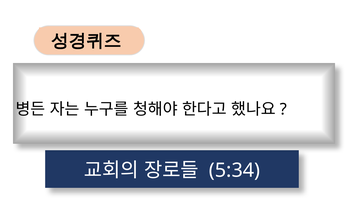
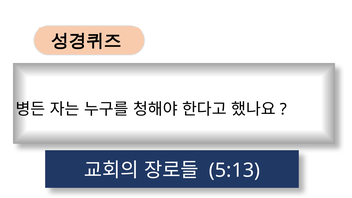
5:34: 5:34 -> 5:13 (235, 170)
